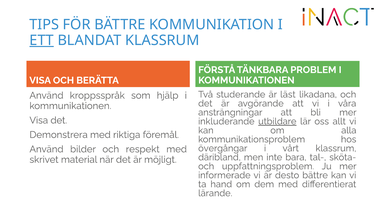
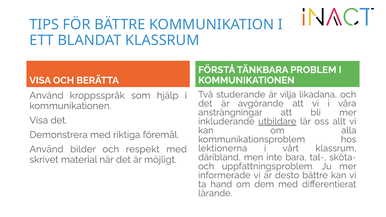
ETT underline: present -> none (42, 40)
läst: läst -> vilja (288, 95)
övergångar: övergångar -> lektionerna (223, 148)
